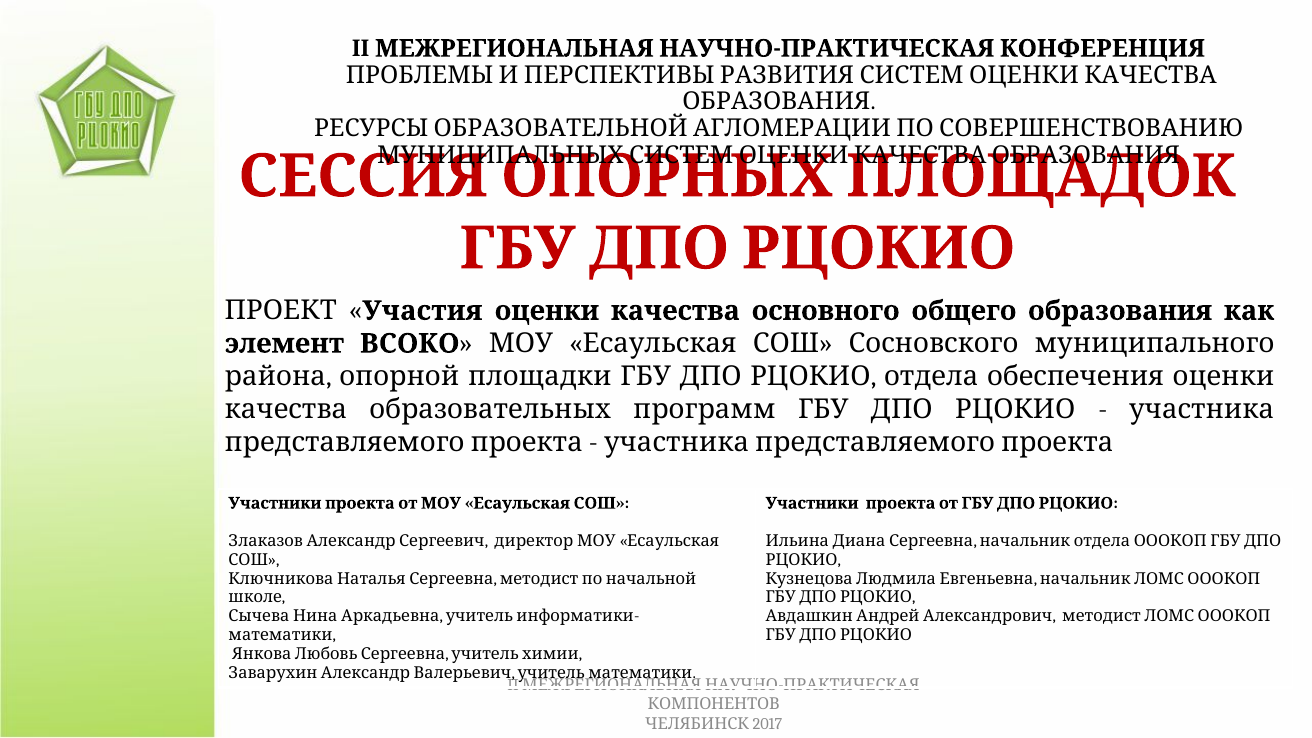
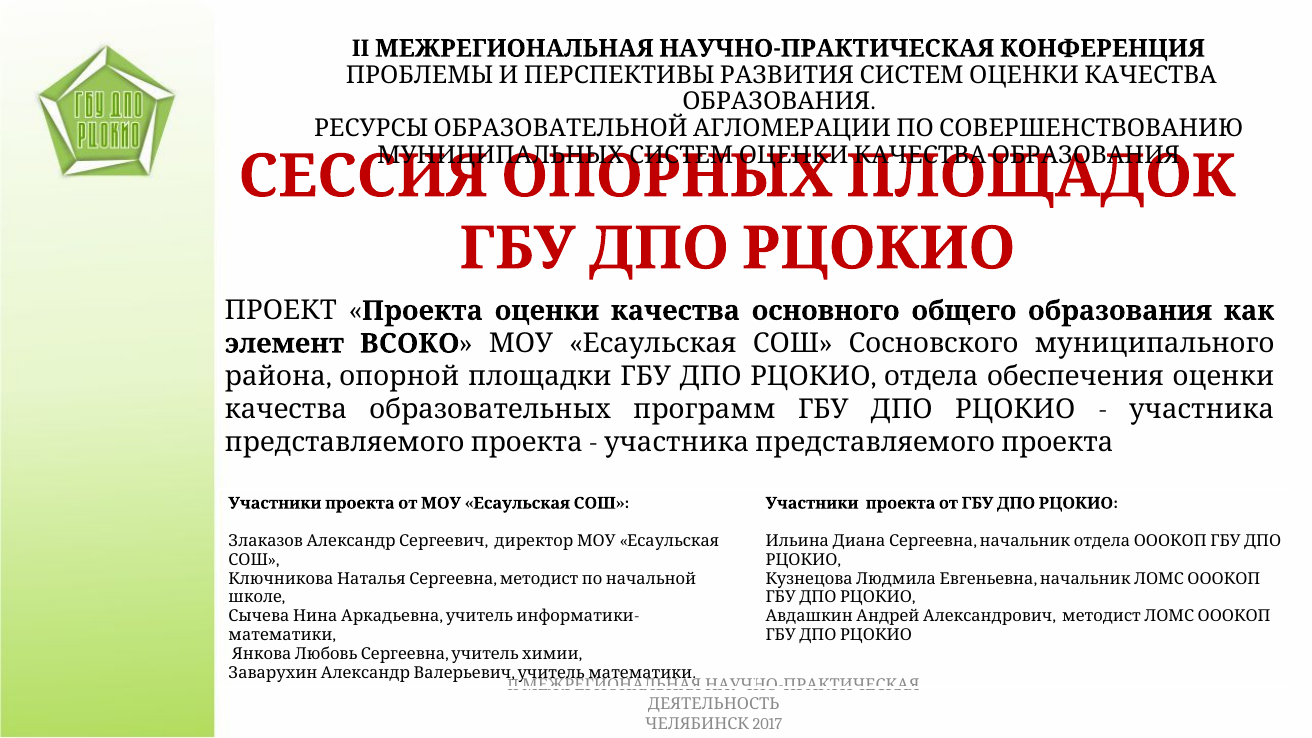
Участия: Участия -> Проекта (422, 311)
КОМПОНЕНТОВ: КОМПОНЕНТОВ -> ДЕЯТЕЛЬНОСТЬ (714, 704)
